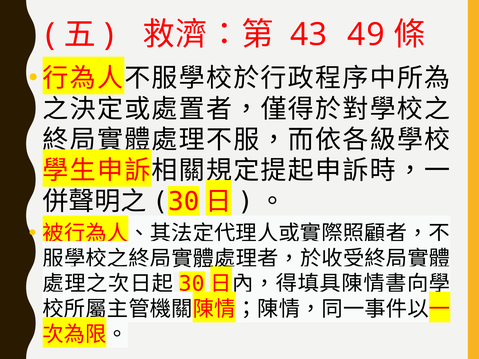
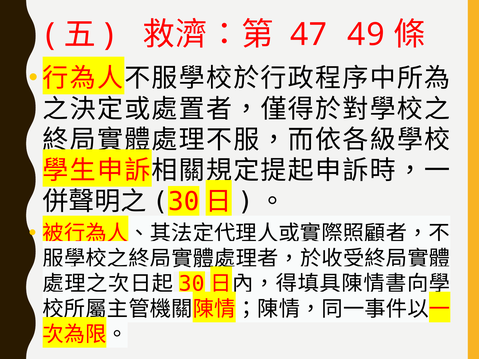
43: 43 -> 47 (309, 35)
